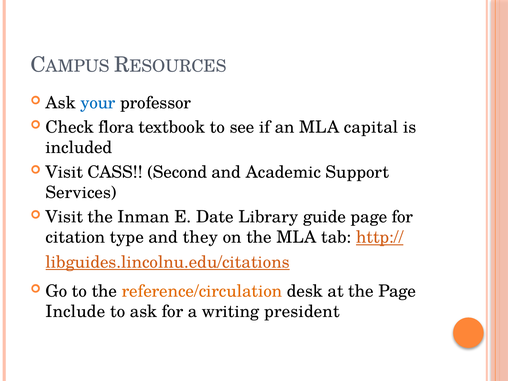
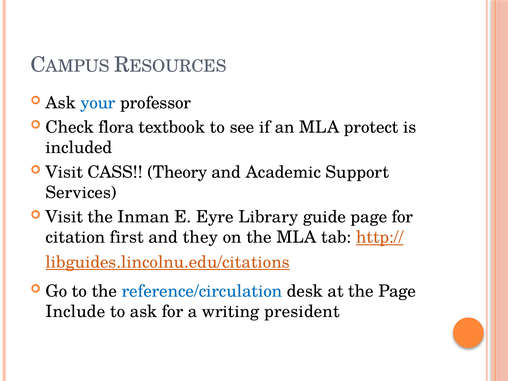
capital: capital -> protect (371, 127)
Second: Second -> Theory (177, 172)
Date: Date -> Eyre (215, 217)
type: type -> first (127, 237)
reference/circulation colour: orange -> blue (202, 291)
